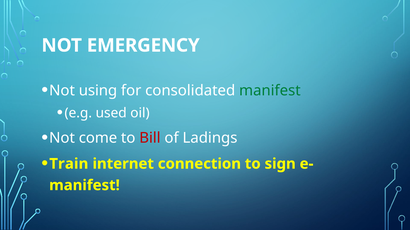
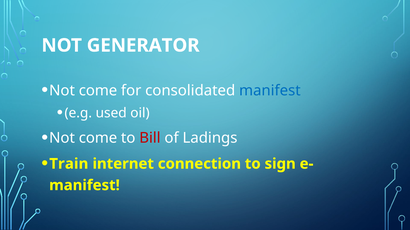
EMERGENCY: EMERGENCY -> GENERATOR (143, 46)
using: using -> come (98, 91)
manifest colour: green -> blue (270, 91)
